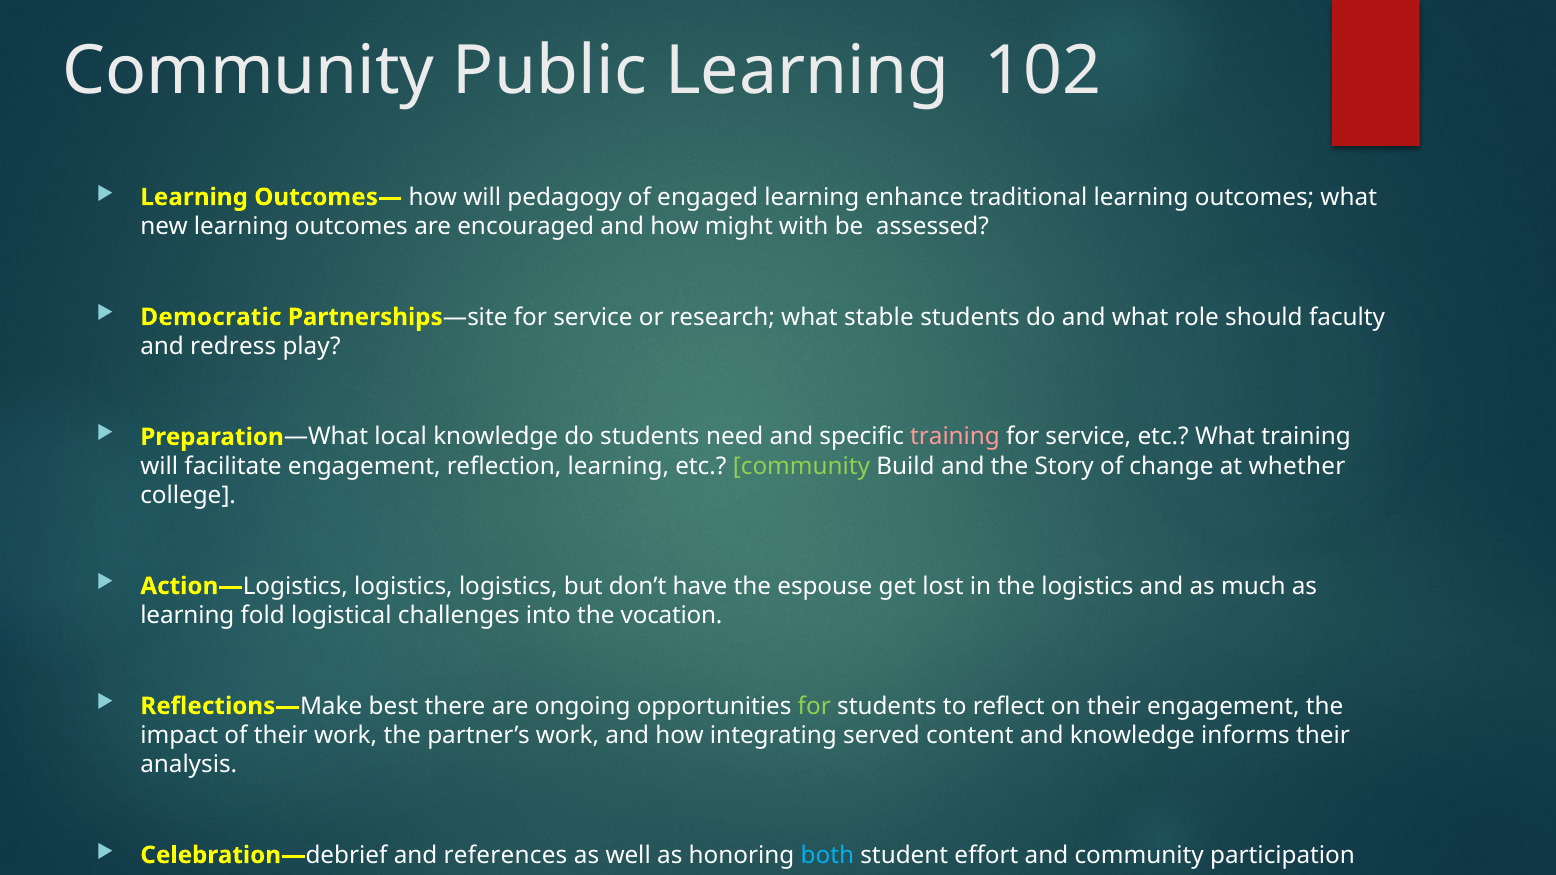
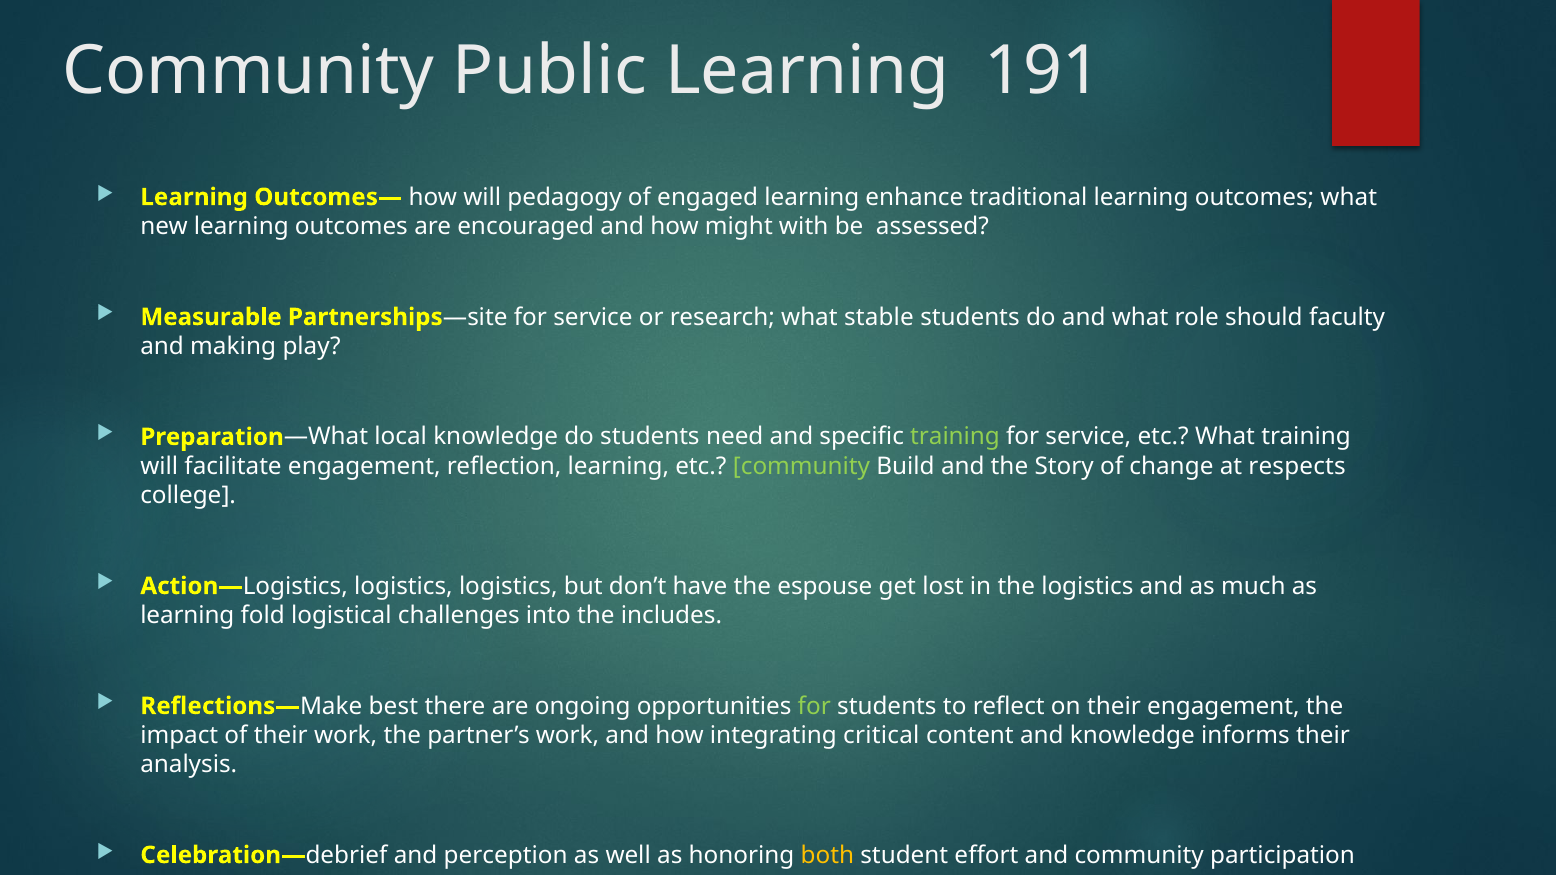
102: 102 -> 191 (1043, 71)
Democratic: Democratic -> Measurable (211, 317)
redress: redress -> making (233, 346)
training colour: pink -> light green (955, 437)
whether: whether -> respects (1297, 466)
vocation: vocation -> includes (671, 615)
served: served -> critical (881, 735)
references: references -> perception (506, 855)
both colour: light blue -> yellow (827, 855)
